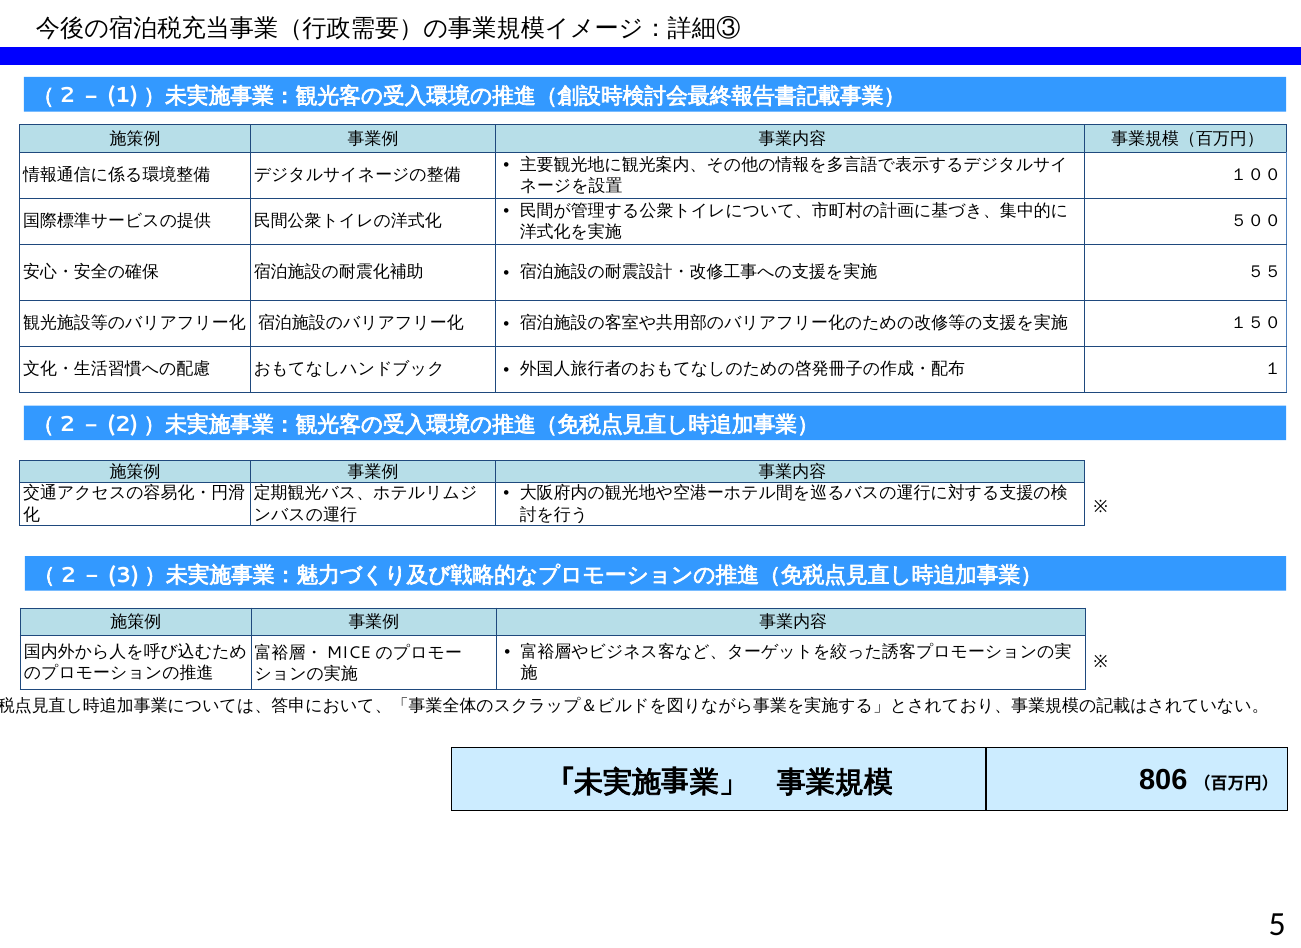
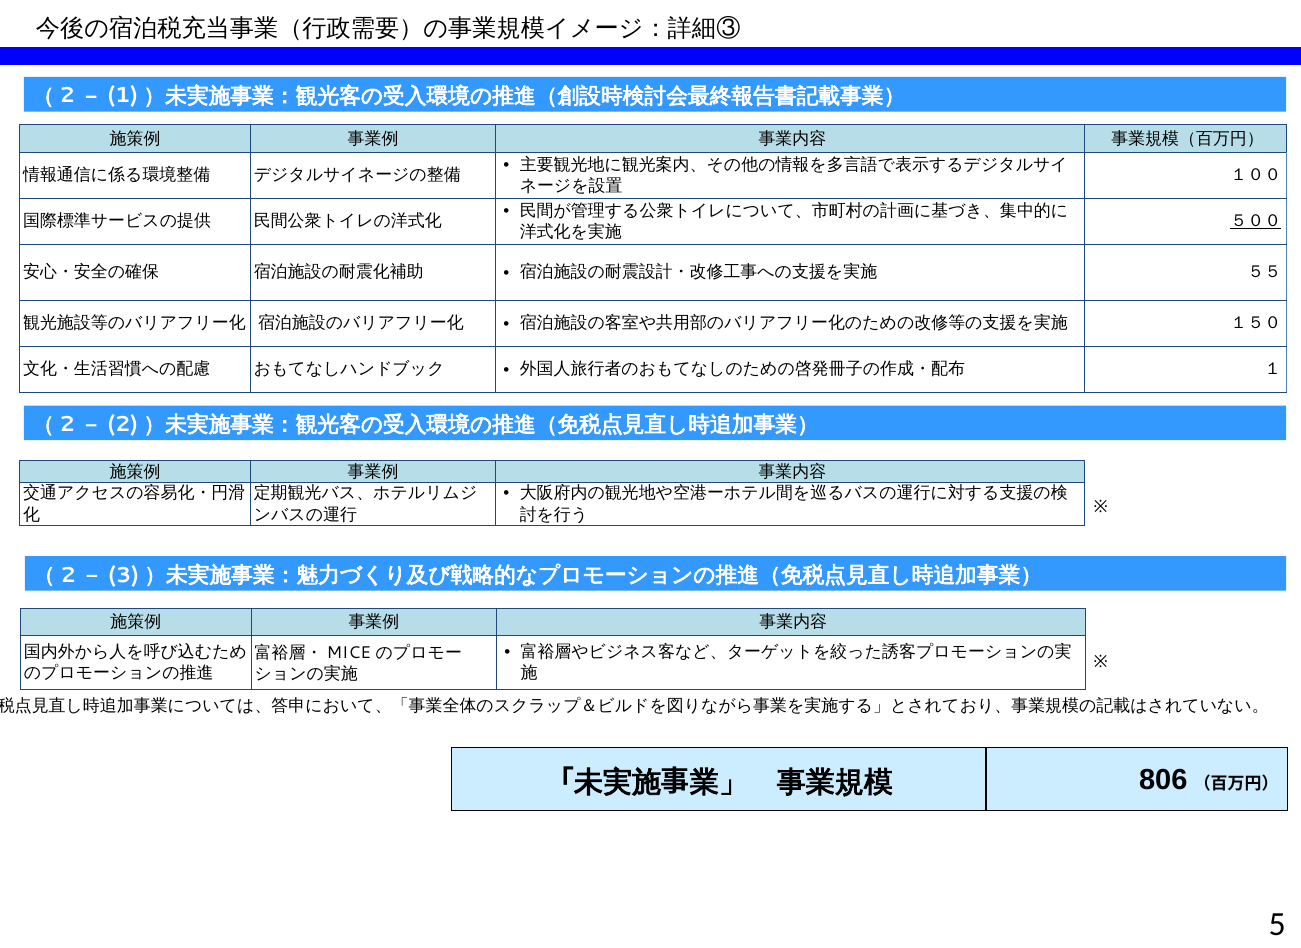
５００ underline: none -> present (1256, 221)
